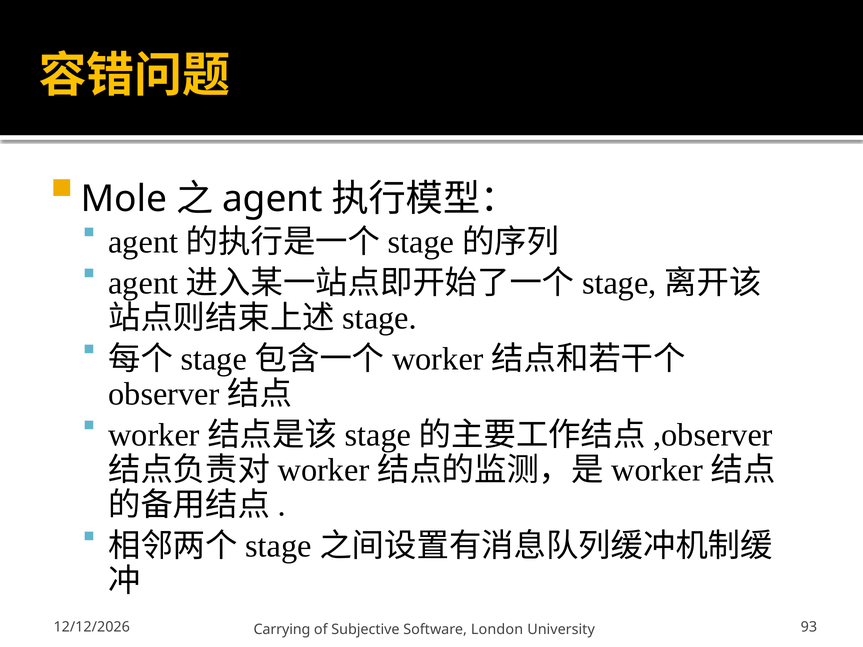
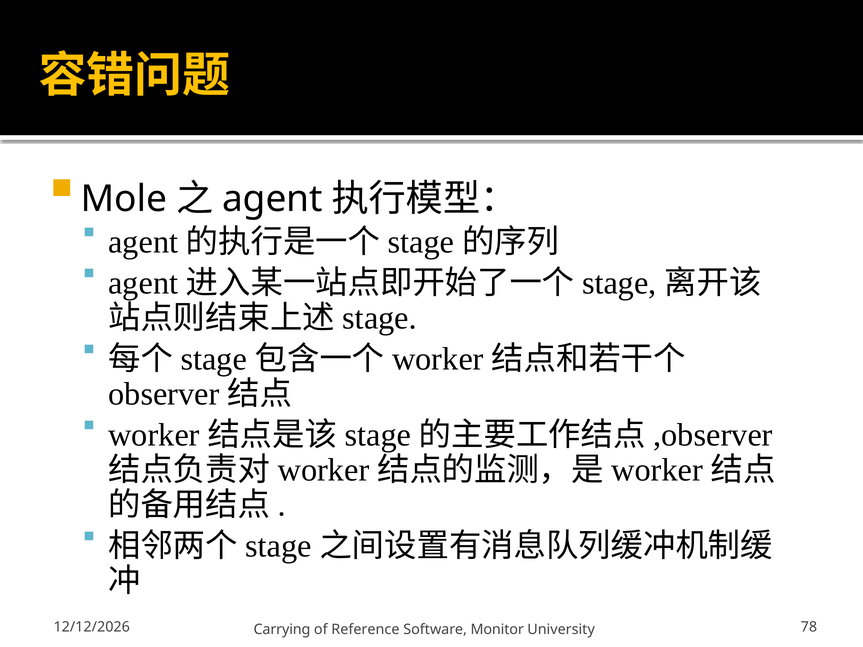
Subjective: Subjective -> Reference (365, 630)
London: London -> Monitor (497, 630)
93: 93 -> 78 (809, 627)
